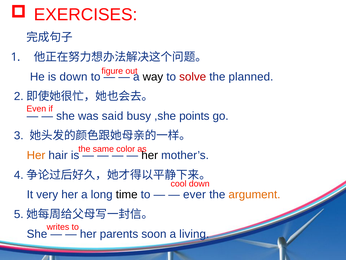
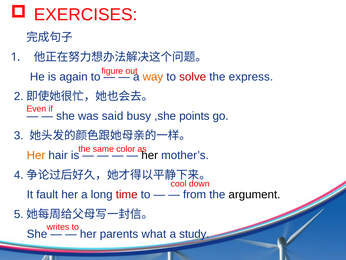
is down: down -> again (74, 77)
way colour: black -> orange (153, 77)
planned: planned -> express (251, 77)
very: very -> fault (47, 194)
time colour: black -> red (127, 194)
ever: ever -> from (195, 194)
argument colour: orange -> black (254, 194)
soon: soon -> what (154, 234)
living: living -> study (194, 234)
